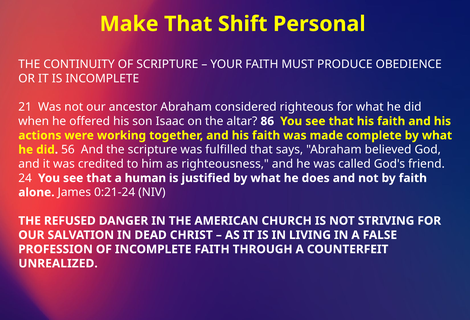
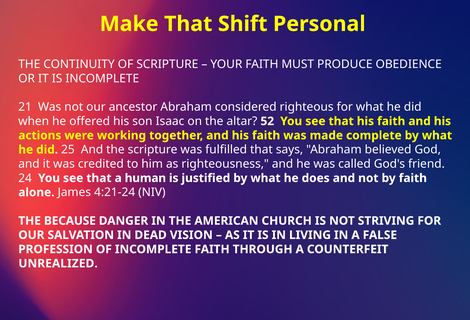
86: 86 -> 52 (267, 121)
56: 56 -> 25 (68, 150)
0:21-24: 0:21-24 -> 4:21-24 (115, 193)
REFUSED: REFUSED -> BECAUSE (70, 221)
CHRIST: CHRIST -> VISION (191, 235)
